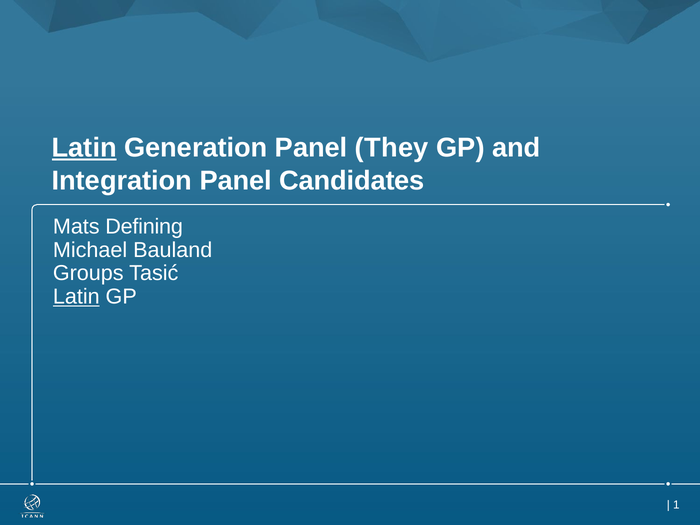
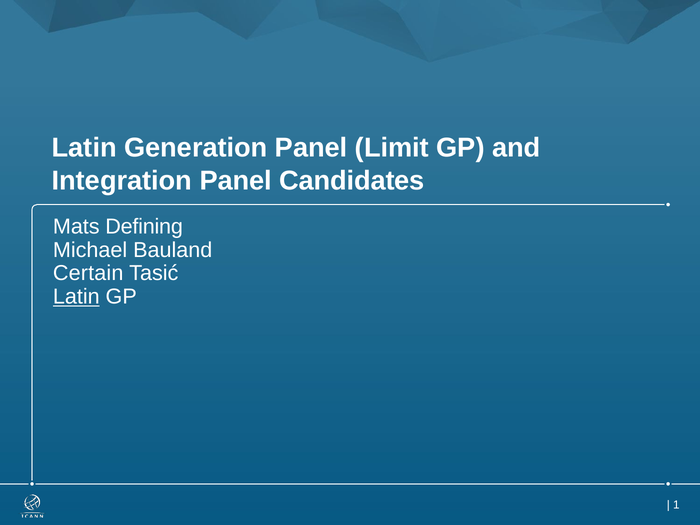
Latin underline: present -> none (84, 148)
They: They -> Limit (392, 148)
Groups: Groups -> Certain (88, 273)
